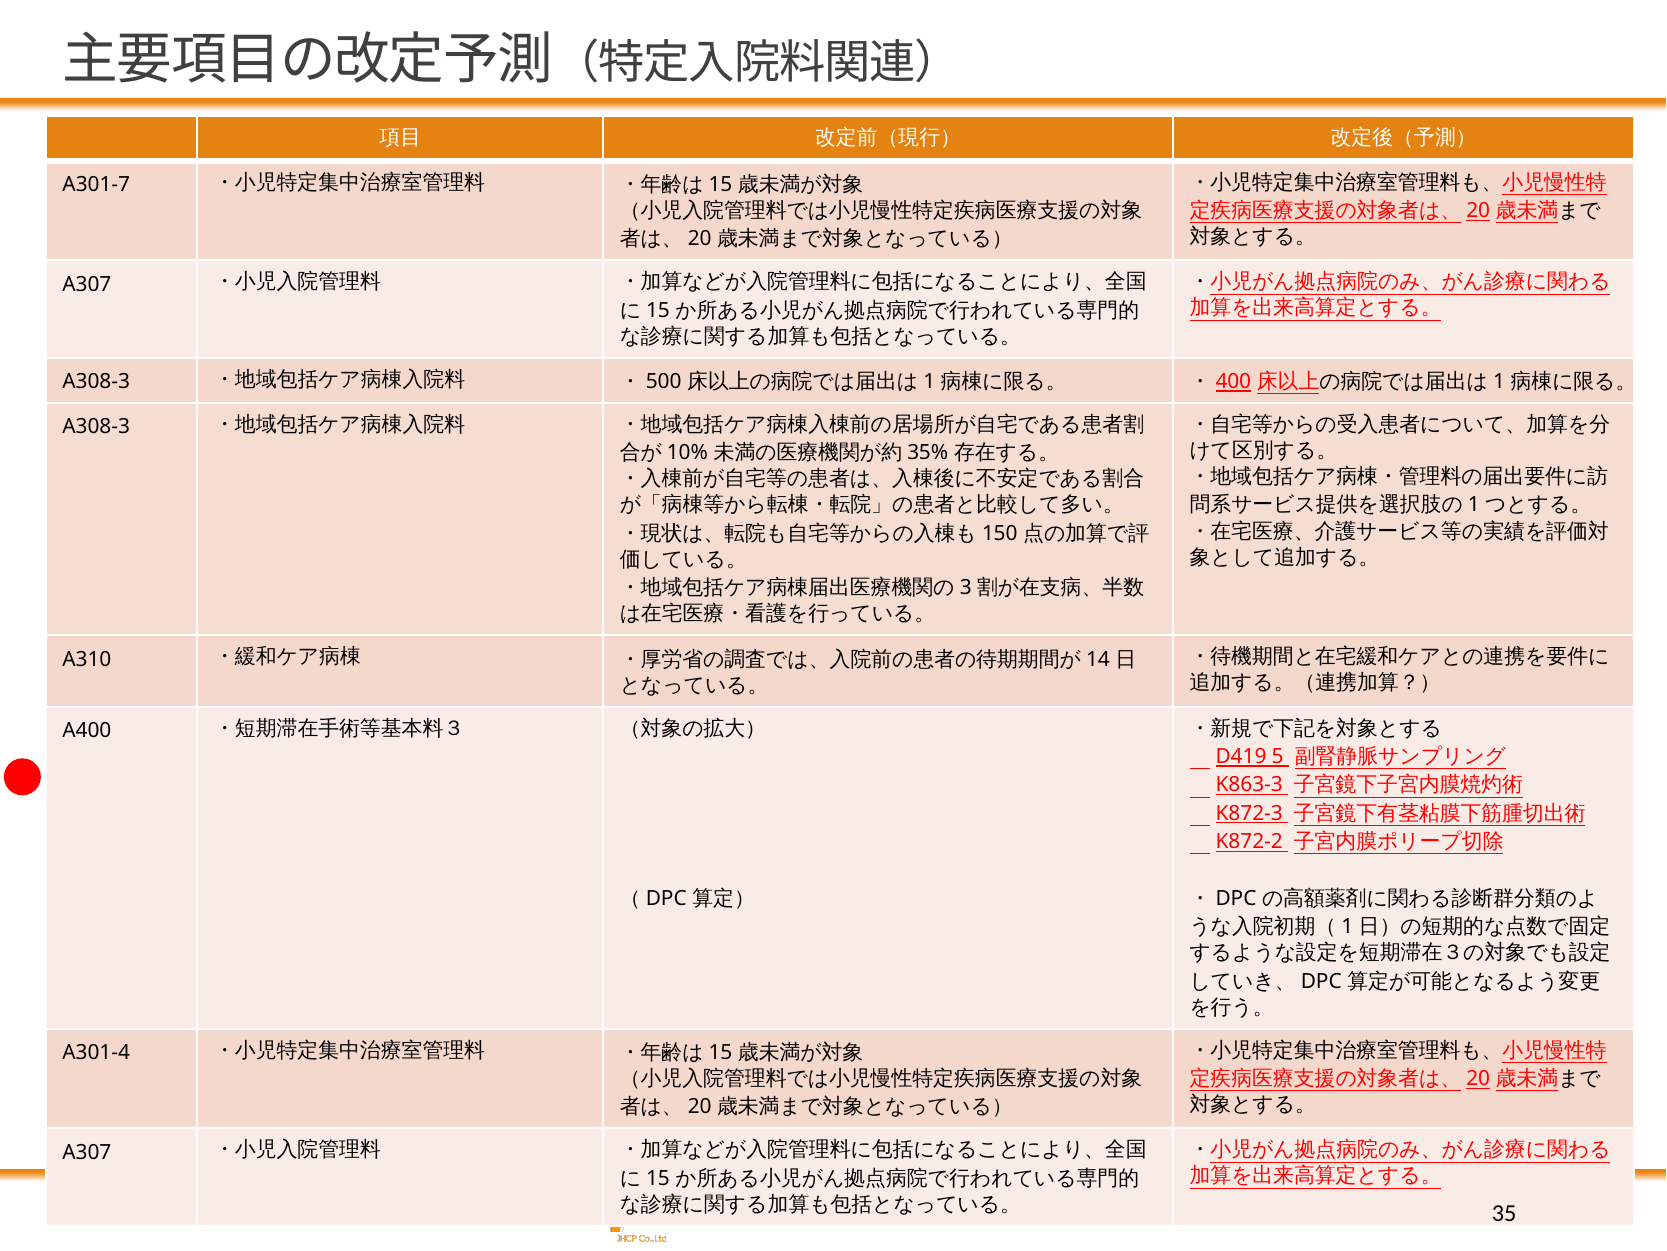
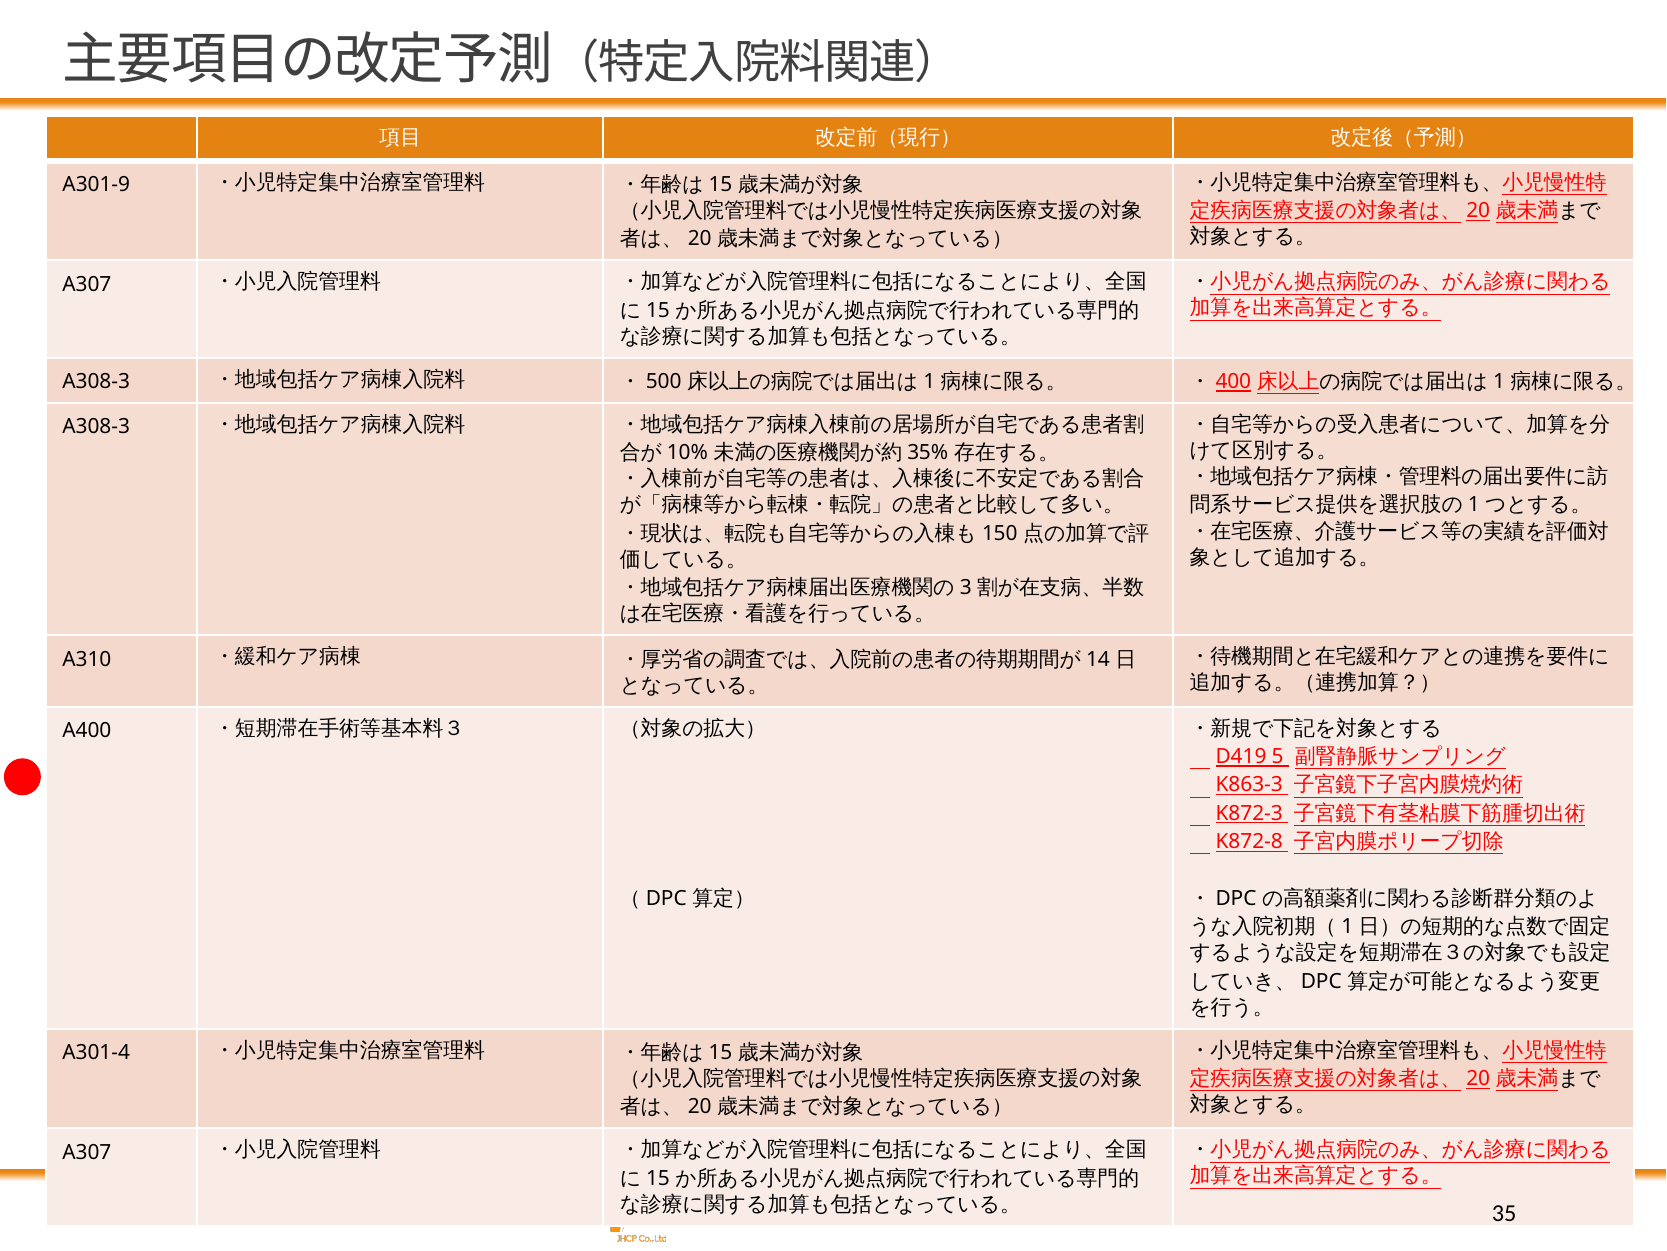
A301-7: A301-7 -> A301-9 (96, 184)
K872-2: K872-2 -> K872-8 (1249, 841)
